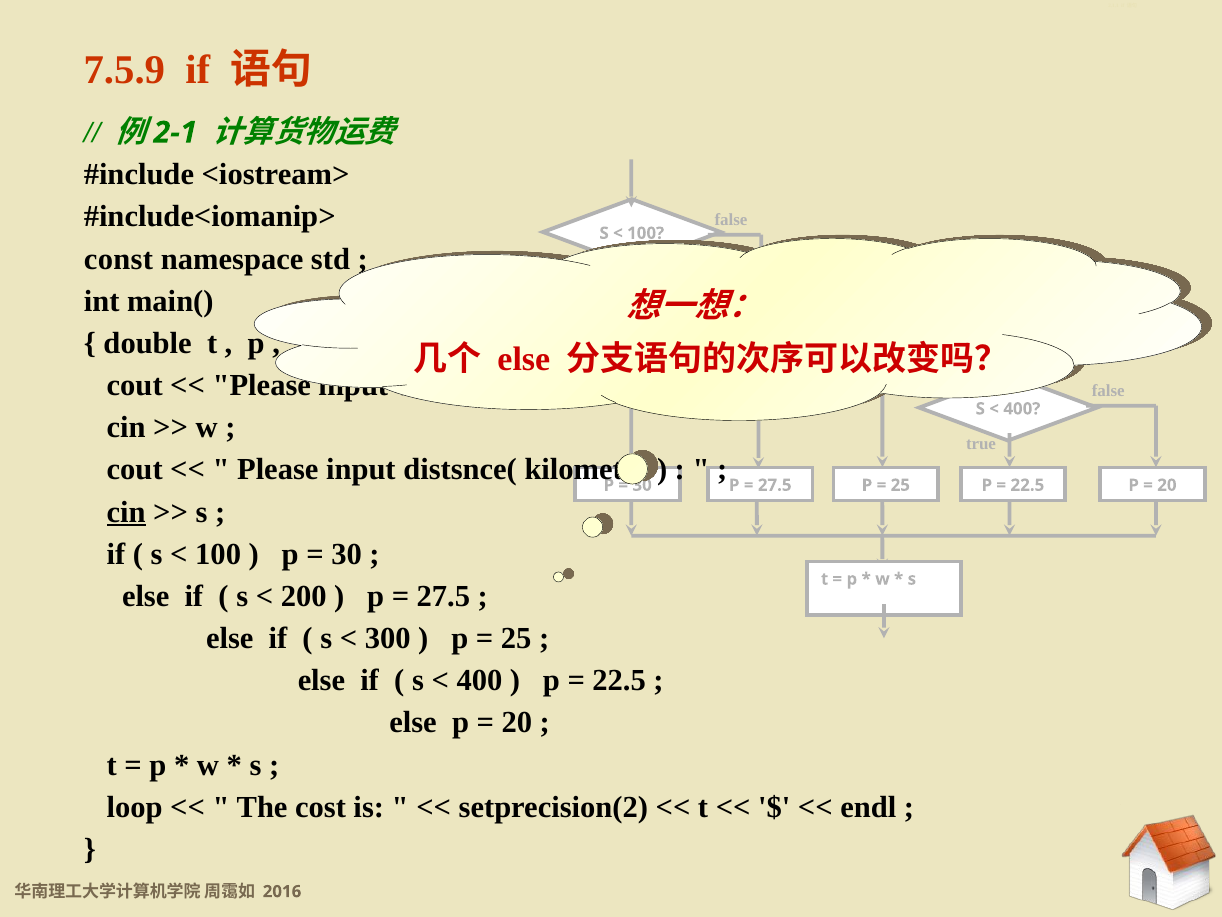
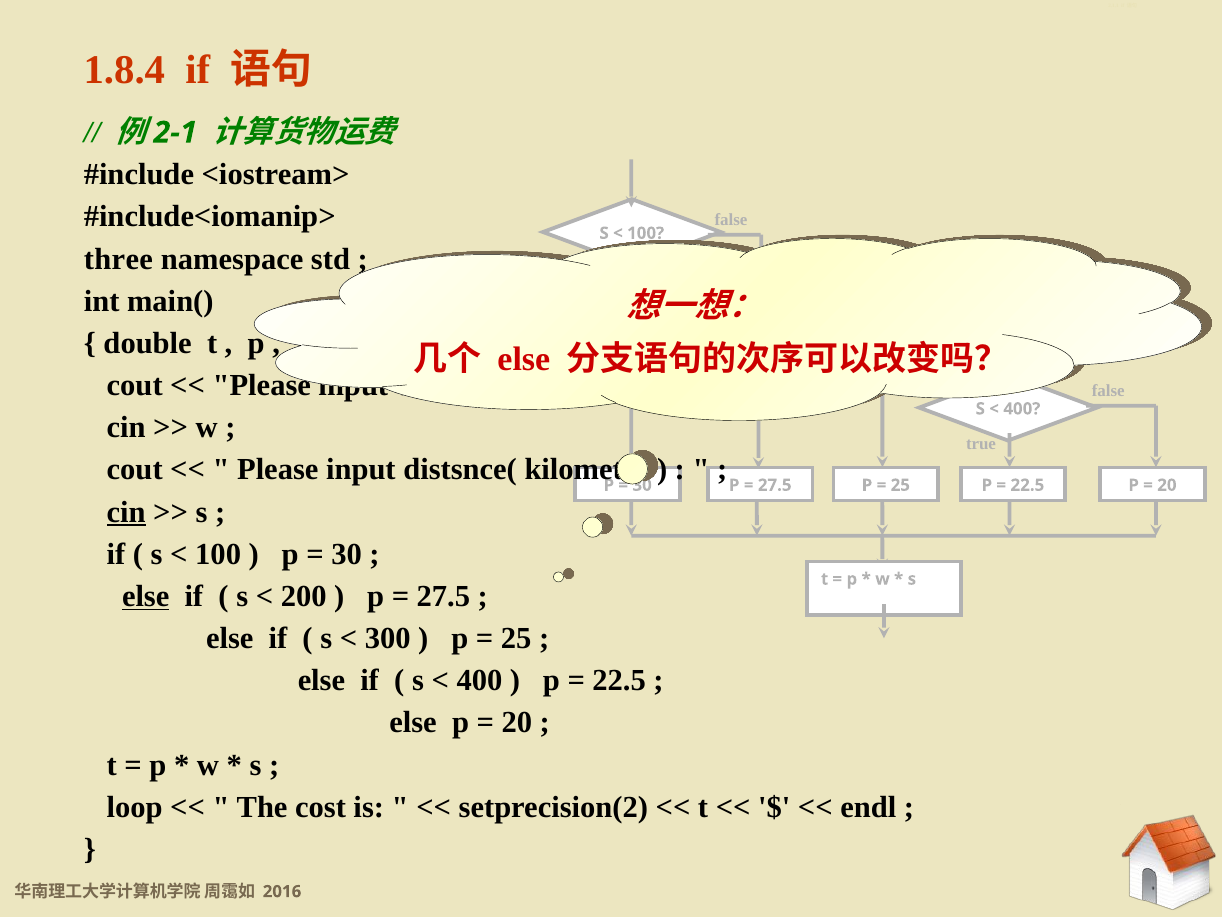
7.5.9: 7.5.9 -> 1.8.4 (124, 71)
const: const -> three (118, 259)
else underline: none -> present (146, 596)
